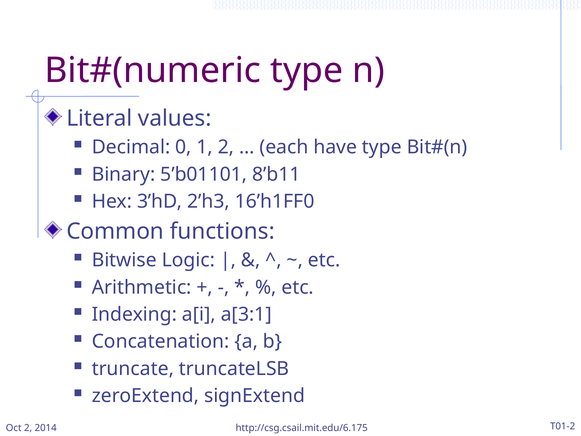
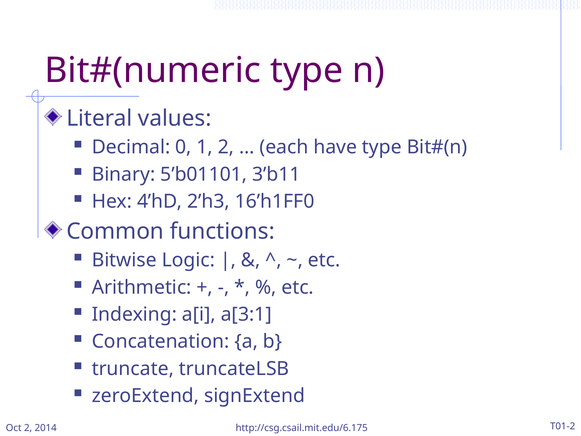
8’b11: 8’b11 -> 3’b11 (276, 174)
3’hD: 3’hD -> 4’hD (160, 201)
